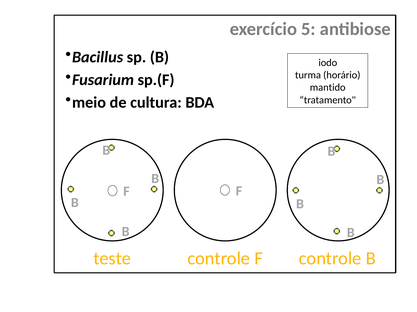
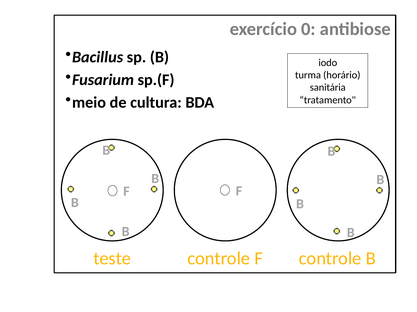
5: 5 -> 0 (308, 29)
mantido: mantido -> sanitária (328, 88)
